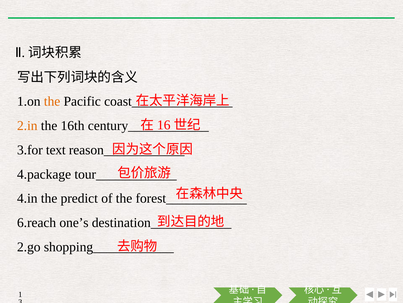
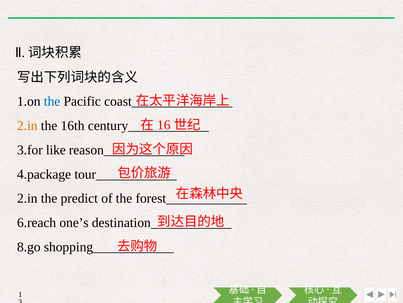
the colour: orange -> blue (52, 101)
text: text -> like (56, 150)
4.in: 4.in -> 2.in (27, 198)
2.go: 2.go -> 8.go (29, 246)
